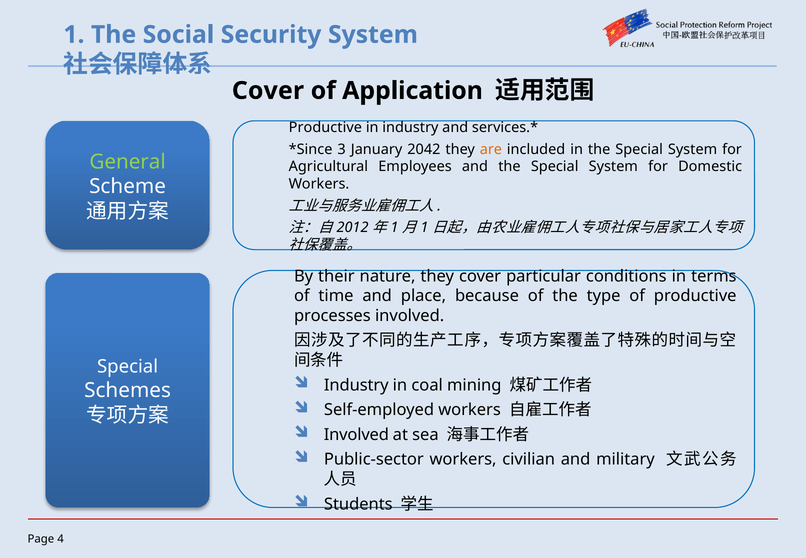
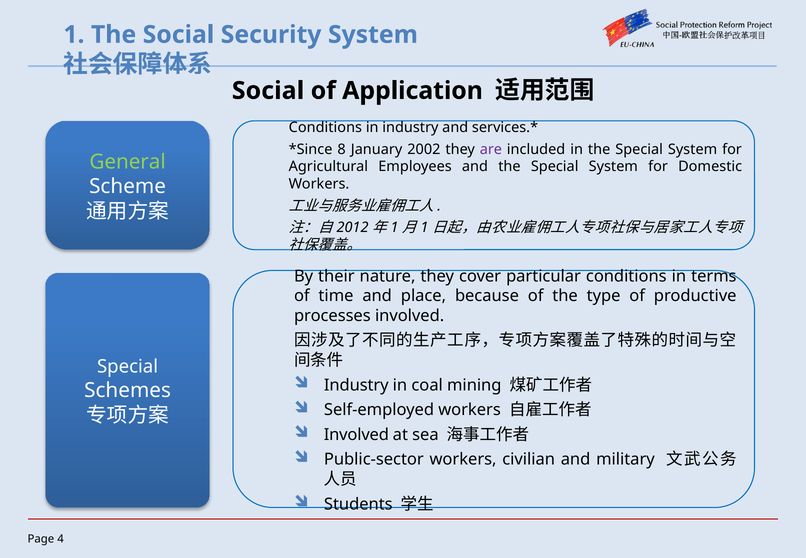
Cover: Cover -> Social (268, 91)
Productive: Productive -> Conditions (325, 128)
3: 3 -> 8 (342, 149)
2042: 2042 -> 2002 (424, 149)
are colour: orange -> purple (491, 149)
